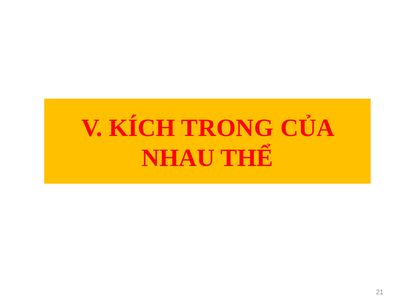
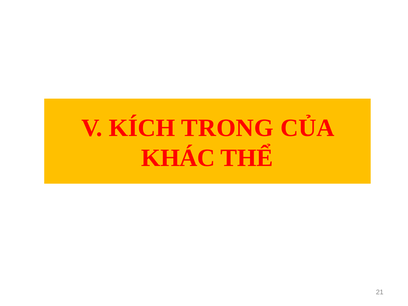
NHAU: NHAU -> KHÁC (178, 158)
